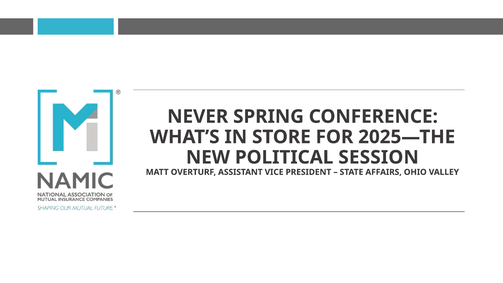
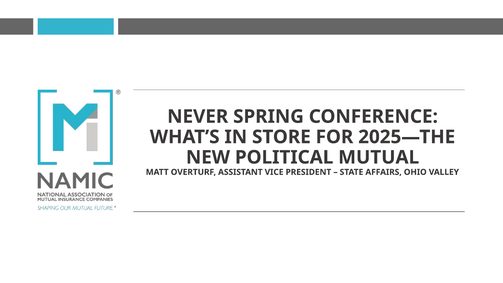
SESSION: SESSION -> MUTUAL (379, 157)
